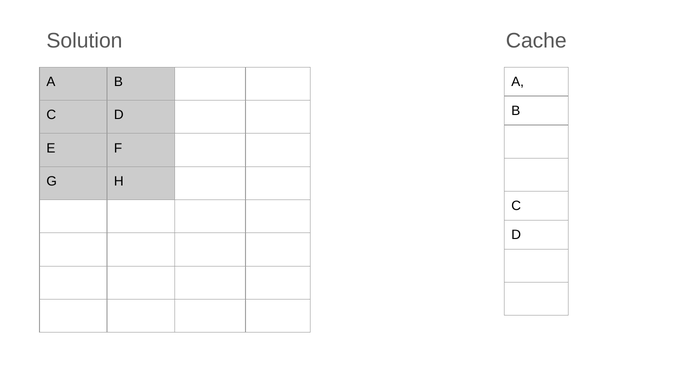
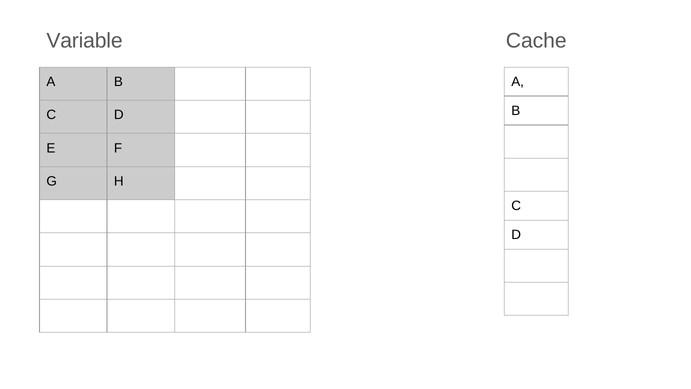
Solution: Solution -> Variable (85, 41)
